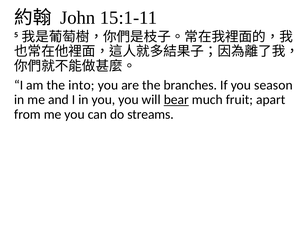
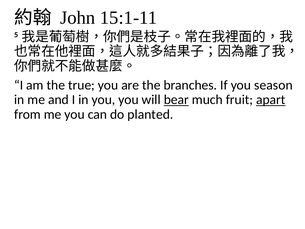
into: into -> true (81, 85)
apart underline: none -> present (271, 100)
streams: streams -> planted (150, 114)
